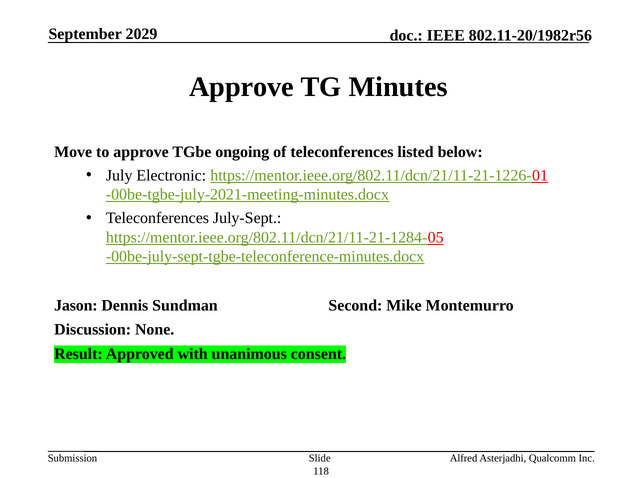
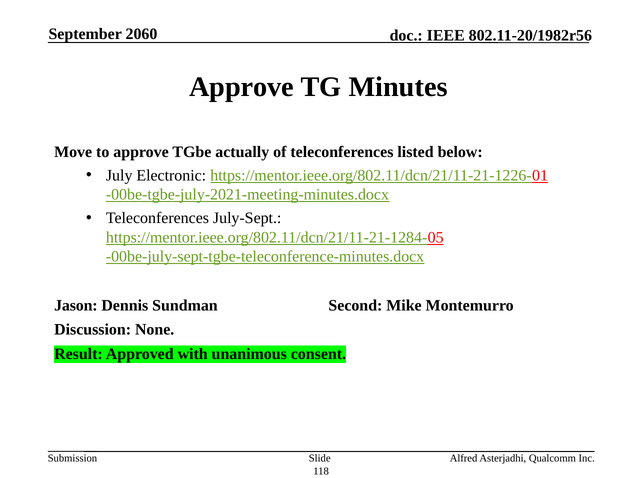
2029: 2029 -> 2060 (141, 34)
ongoing: ongoing -> actually (242, 152)
